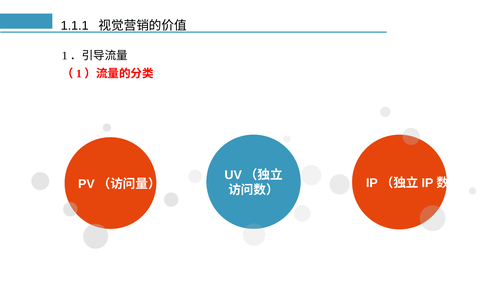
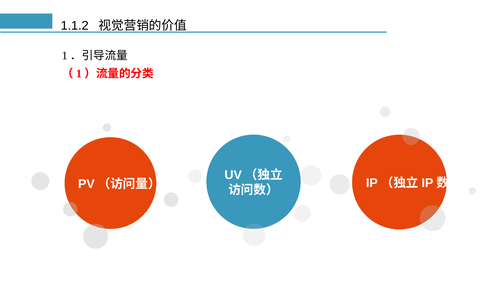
1.1.1: 1.1.1 -> 1.1.2 (75, 26)
